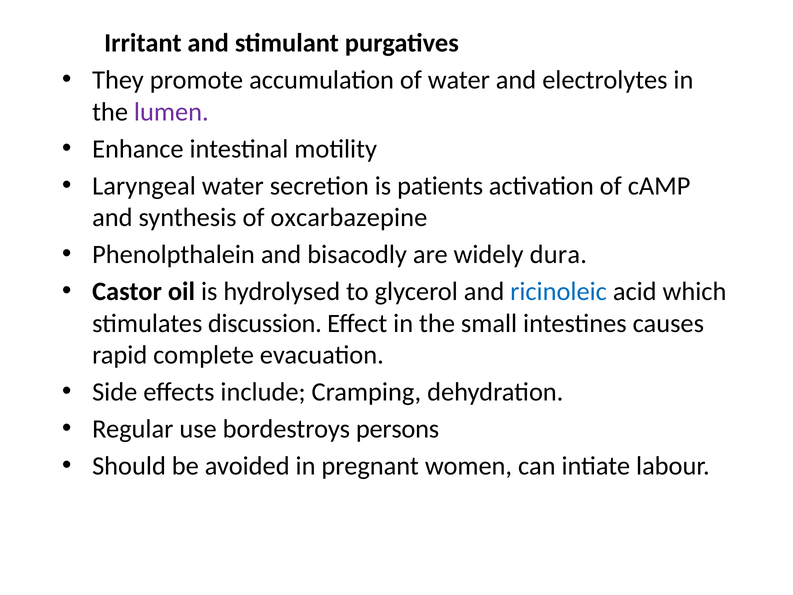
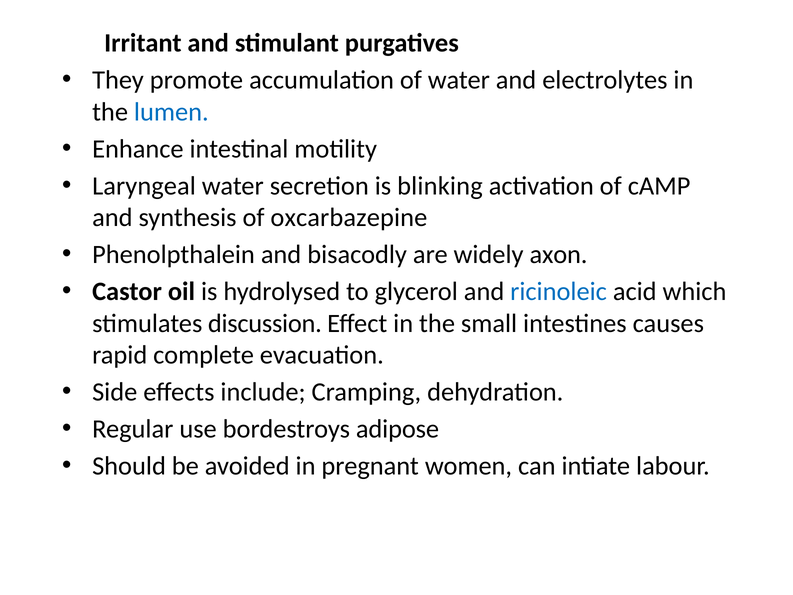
lumen colour: purple -> blue (171, 112)
patients: patients -> blinking (440, 186)
dura: dura -> axon (559, 254)
persons: persons -> adipose (397, 429)
